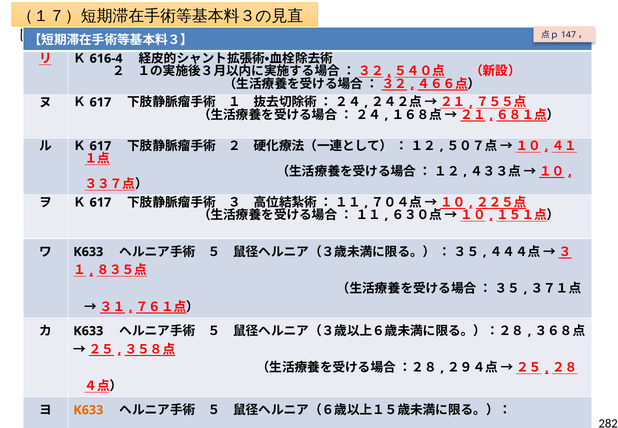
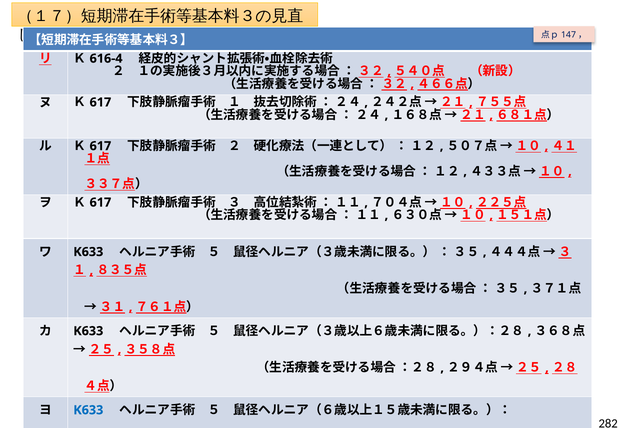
K633 colour: orange -> blue (88, 410)
